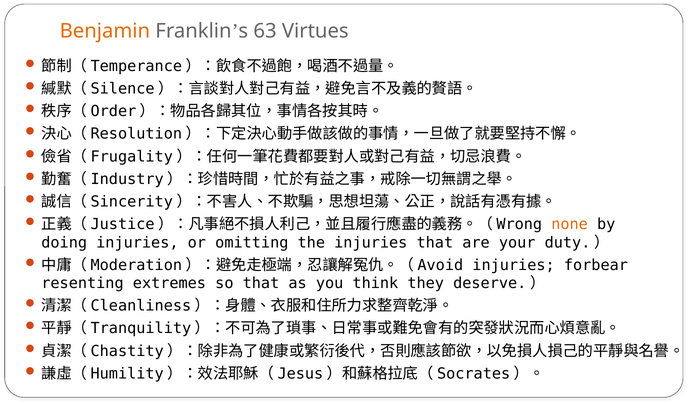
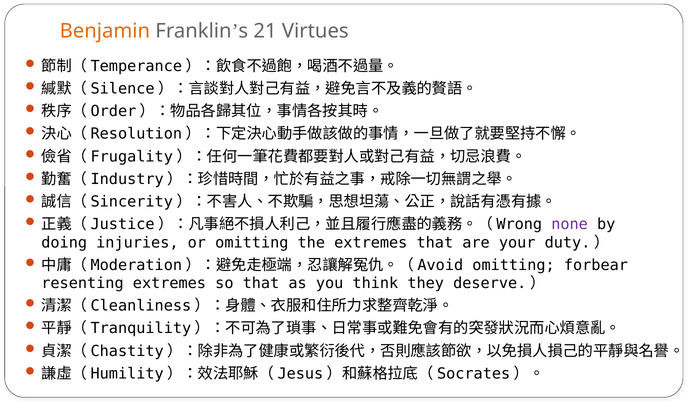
63: 63 -> 21 (265, 31)
none colour: orange -> purple (570, 224)
the injuries: injuries -> extremes (371, 242)
injuries: injuries -> omitting (514, 265)
